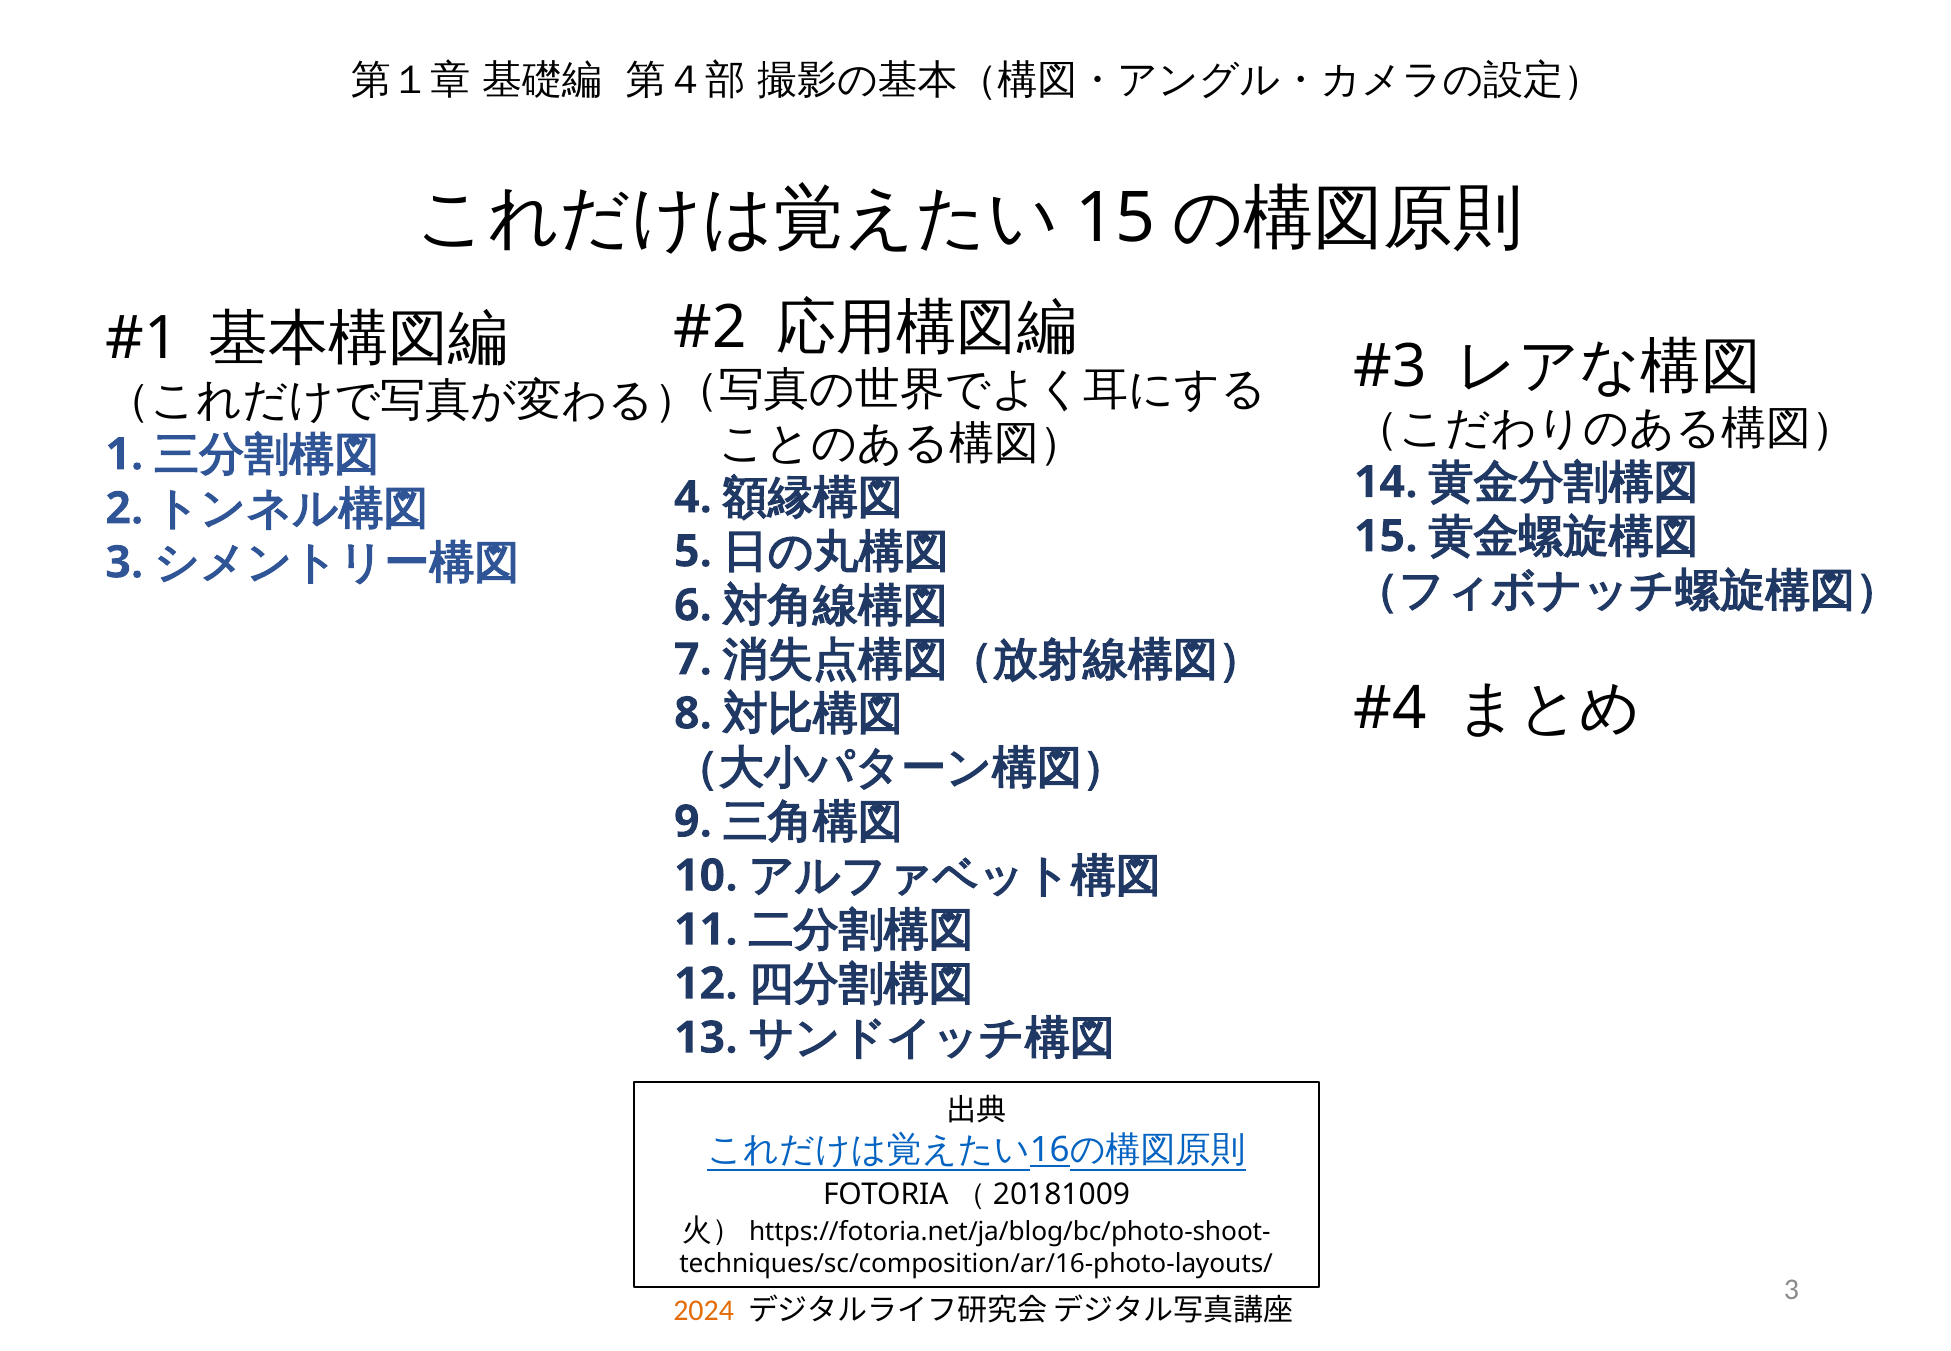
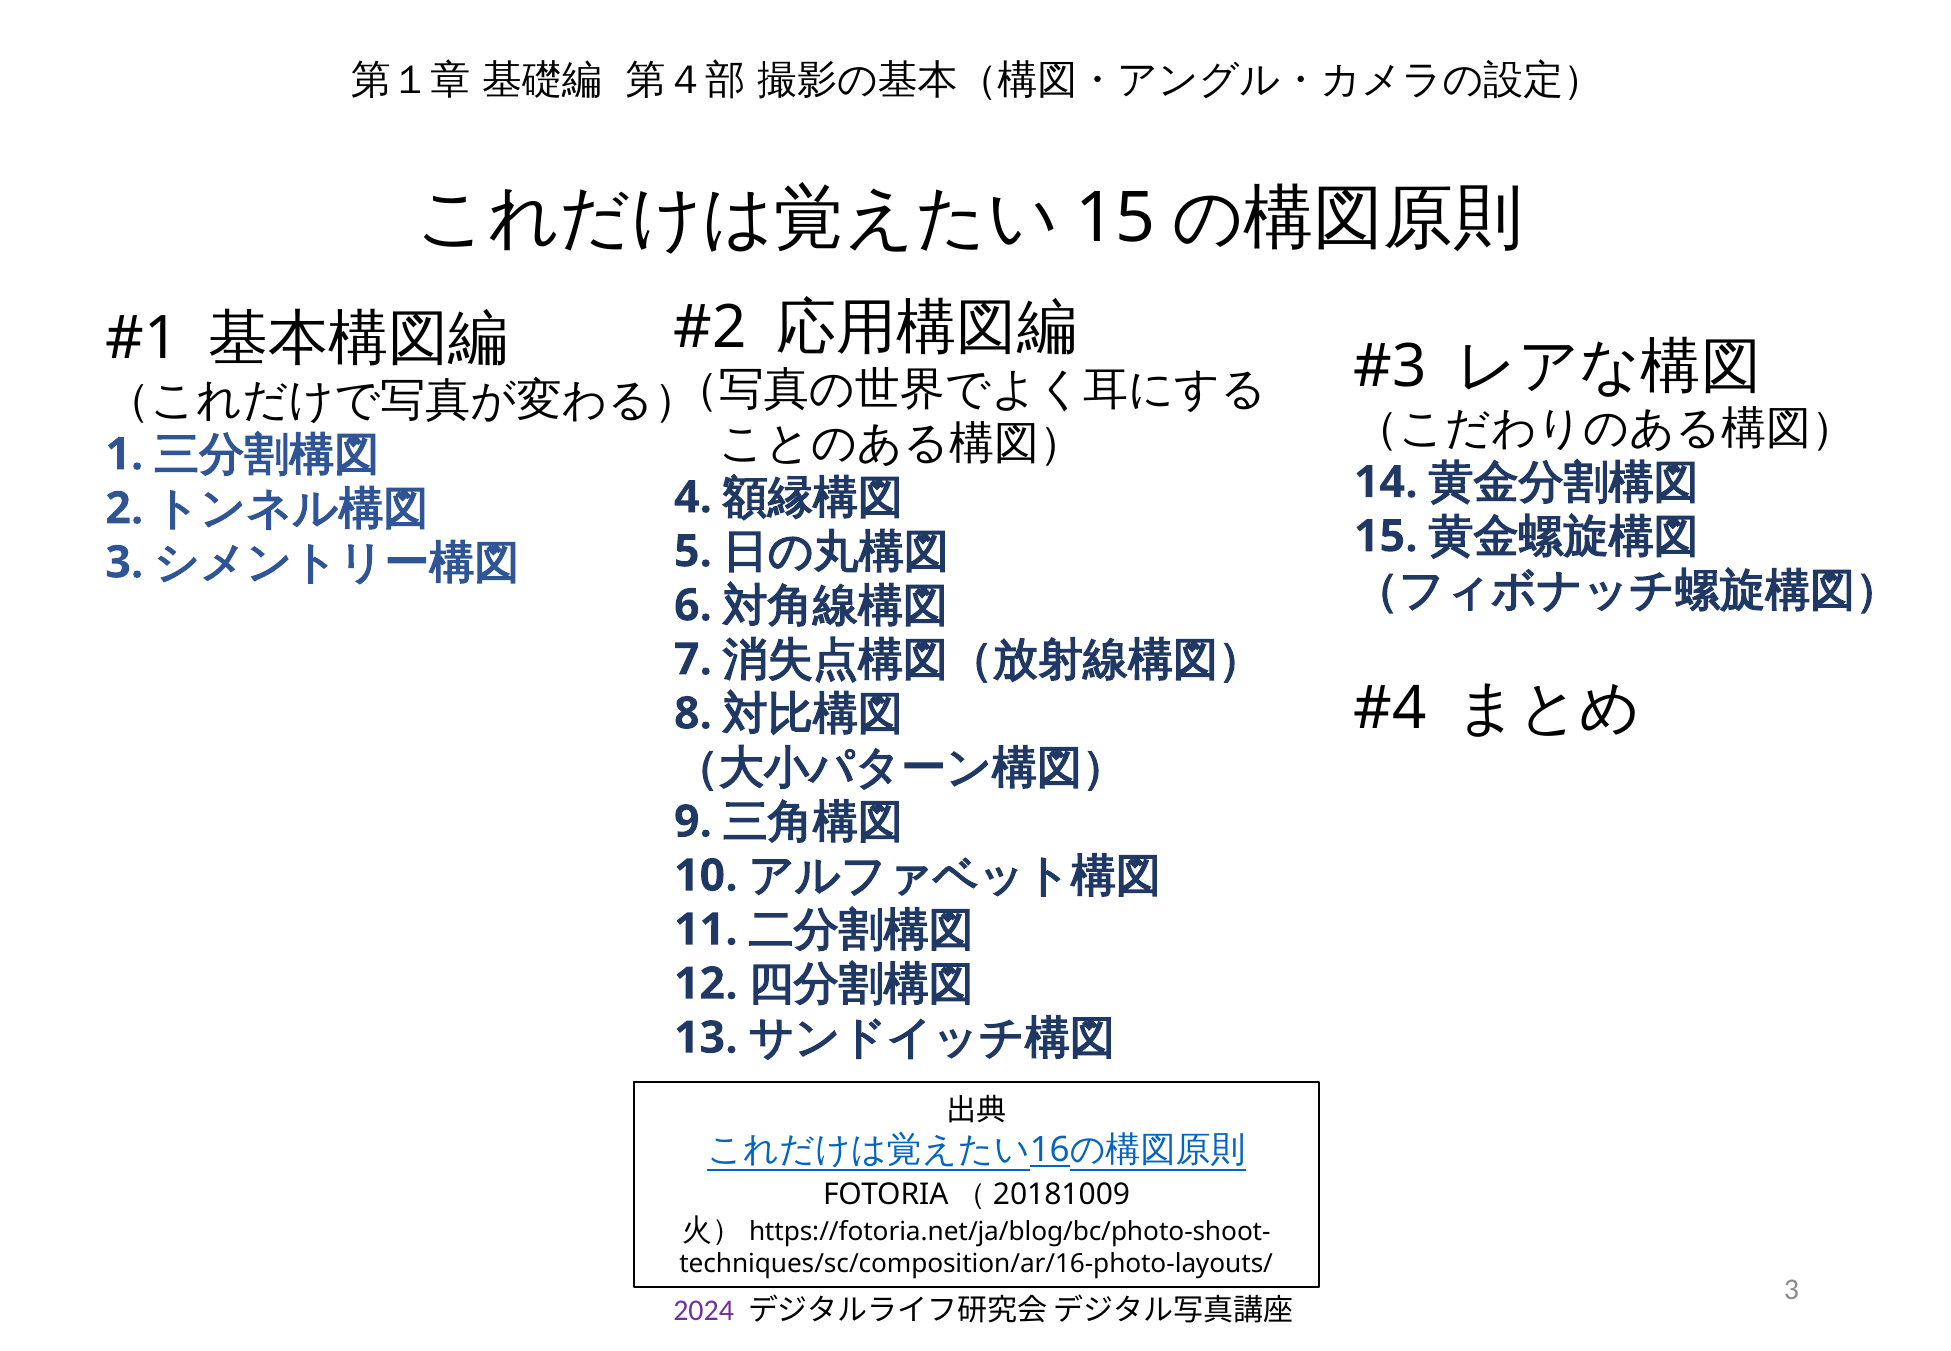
2024 colour: orange -> purple (704, 1310)
